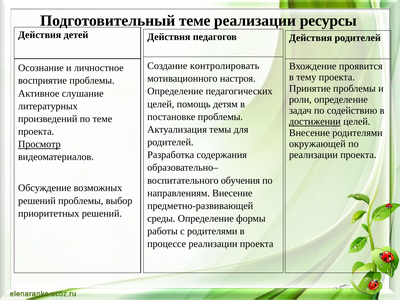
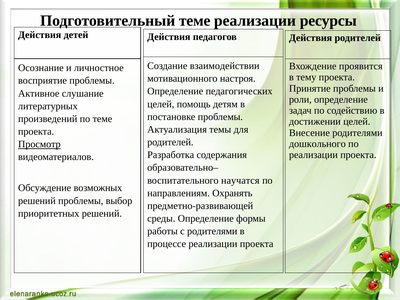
контролировать: контролировать -> взаимодействии (225, 66)
достижении underline: present -> none (315, 122)
окружающей: окружающей -> дошкольного (317, 144)
обучения: обучения -> научатся (240, 180)
направлениям Внесение: Внесение -> Охранять (232, 193)
